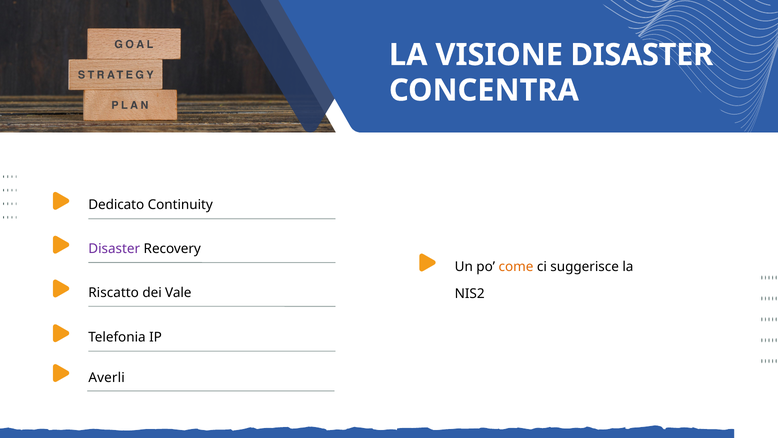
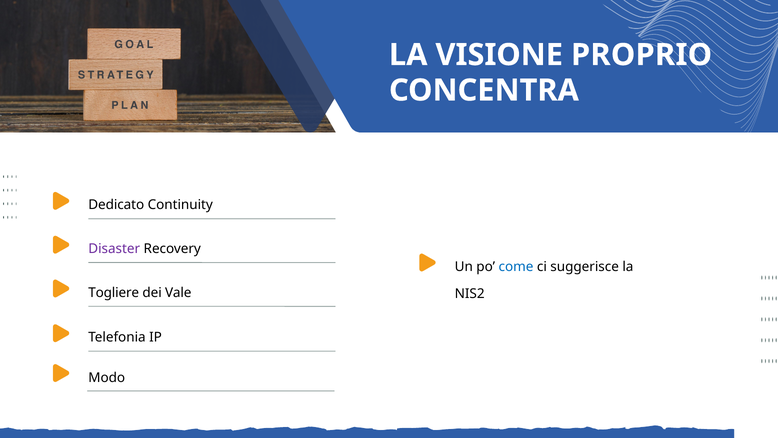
DISASTER: DISASTER -> PROPRIO (642, 55)
come colour: orange -> blue (516, 266)
Riscatto: Riscatto -> Togliere (114, 292)
Averli: Averli -> Modo (107, 377)
